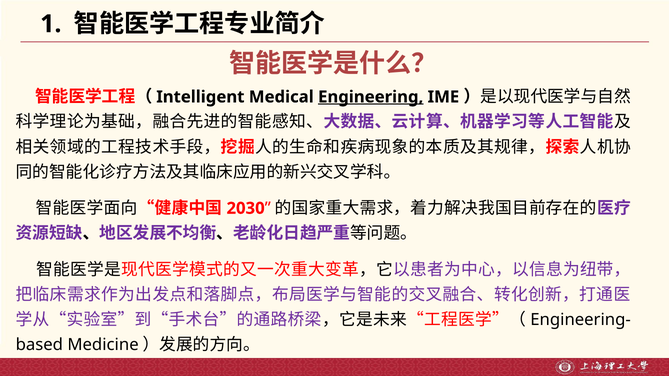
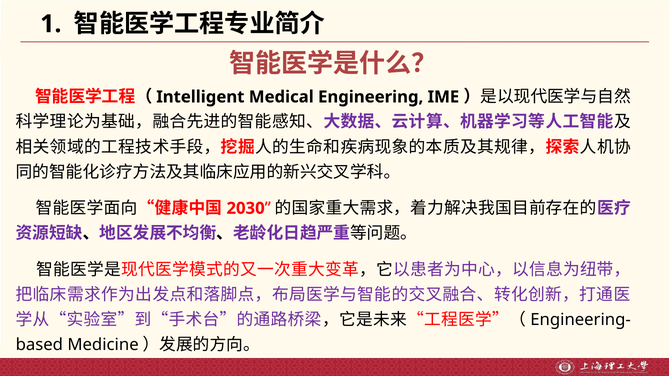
Engineering underline: present -> none (371, 97)
